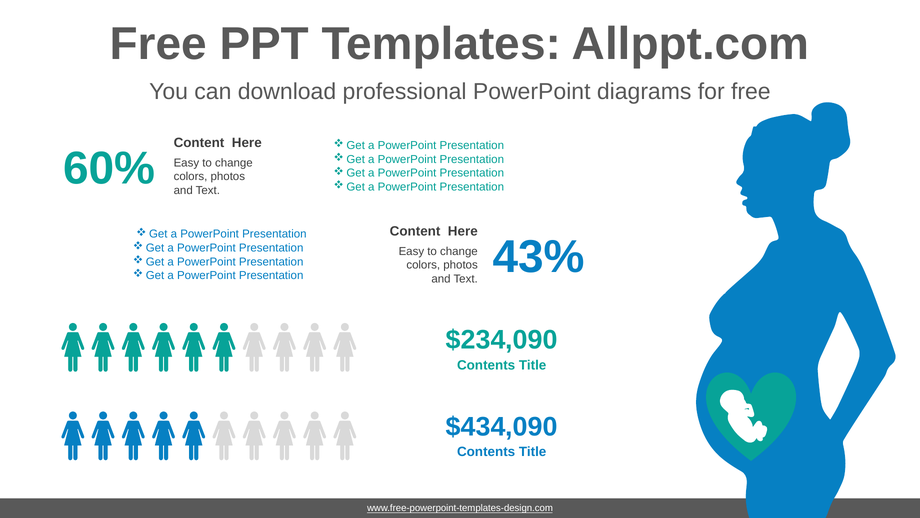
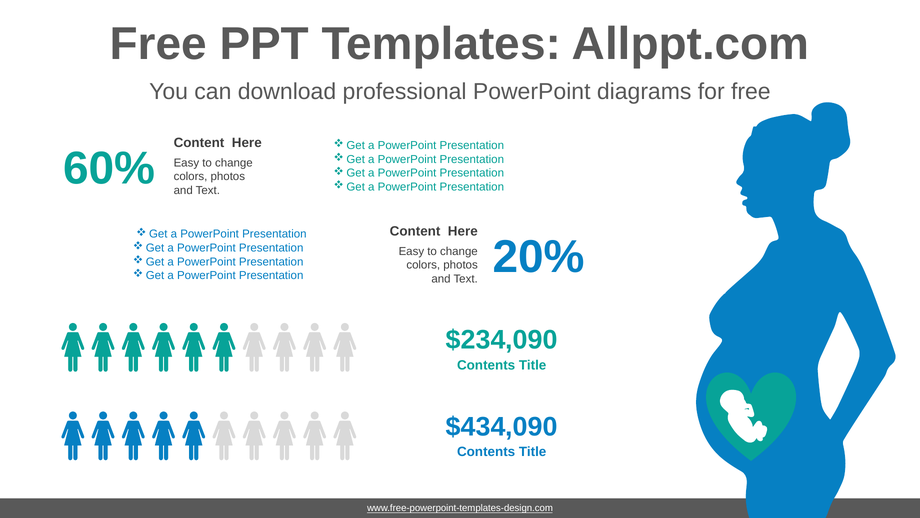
43%: 43% -> 20% (539, 257)
